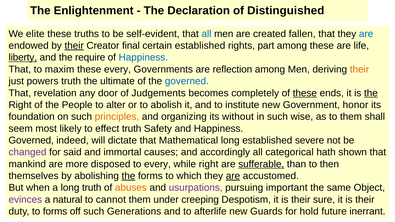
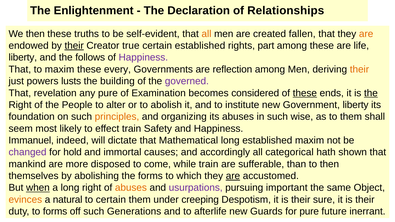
Distinguished: Distinguished -> Relationships (286, 11)
We elite: elite -> then (35, 34)
all colour: blue -> orange (206, 34)
are colour: blue -> orange (366, 34)
final: final -> true (131, 46)
liberty underline: present -> none (23, 58)
require: require -> follows (90, 58)
Happiness colour: blue -> purple (143, 58)
powers truth: truth -> lusts (71, 81)
ultimate: ultimate -> building (117, 81)
governed colour: blue -> purple (187, 81)
any door: door -> pure (108, 93)
Judgements: Judgements -> Examination (159, 93)
completely: completely -> considered (255, 93)
Government honor: honor -> liberty (356, 105)
its without: without -> abuses (238, 117)
effect truth: truth -> train (132, 129)
Governed: Governed -> Immanuel (31, 140)
established severe: severe -> maxim (310, 140)
said: said -> hold (73, 152)
to every: every -> come (157, 164)
while right: right -> train (209, 164)
sufferable underline: present -> none (261, 164)
the underline: present -> none (128, 176)
when underline: none -> present (38, 188)
long truth: truth -> right (92, 188)
evinces colour: purple -> orange (25, 200)
to cannot: cannot -> certain (111, 200)
for hold: hold -> pure (309, 212)
